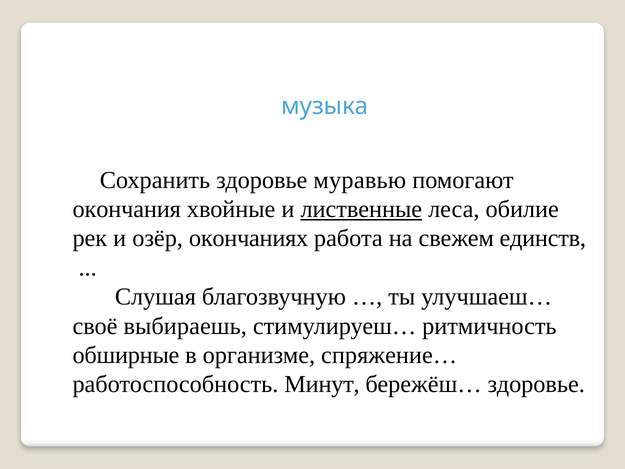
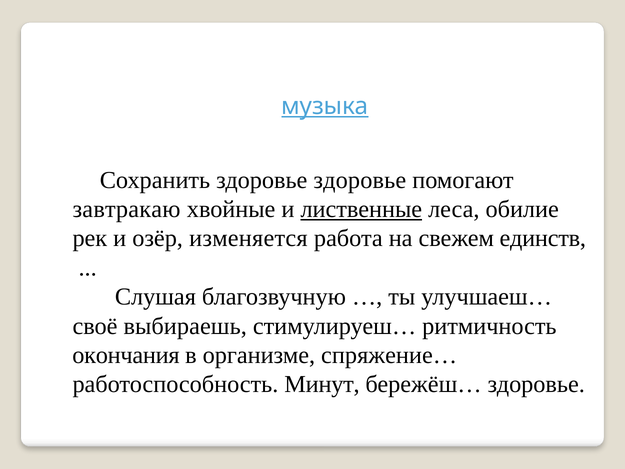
музыка underline: none -> present (325, 106)
здоровье муравью: муравью -> здоровье (360, 180)
окончания: окончания -> завтракаю (127, 209)
окончаниях: окончаниях -> изменяется (248, 238)
обширные: обширные -> окончания (126, 355)
